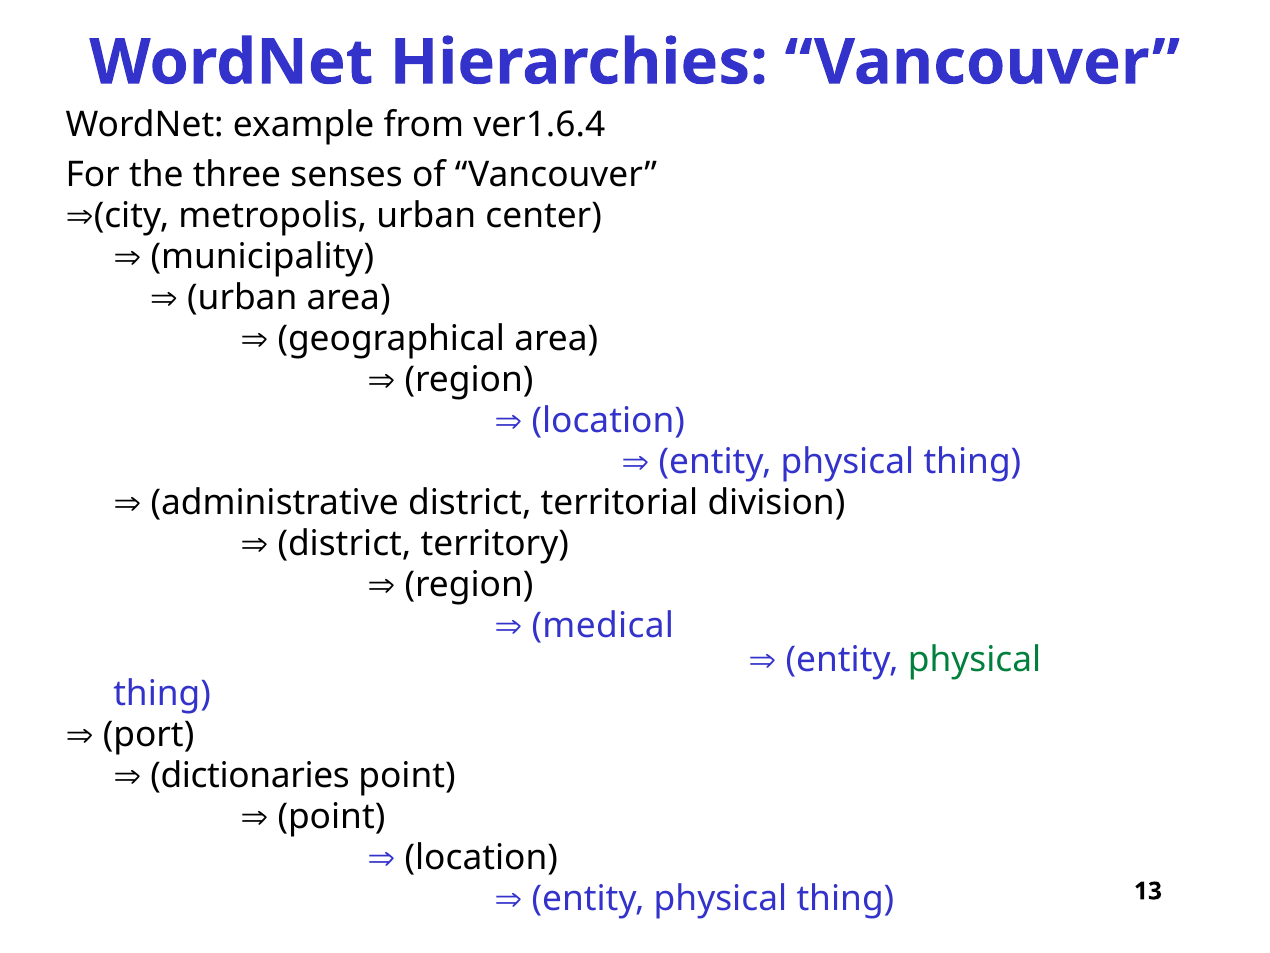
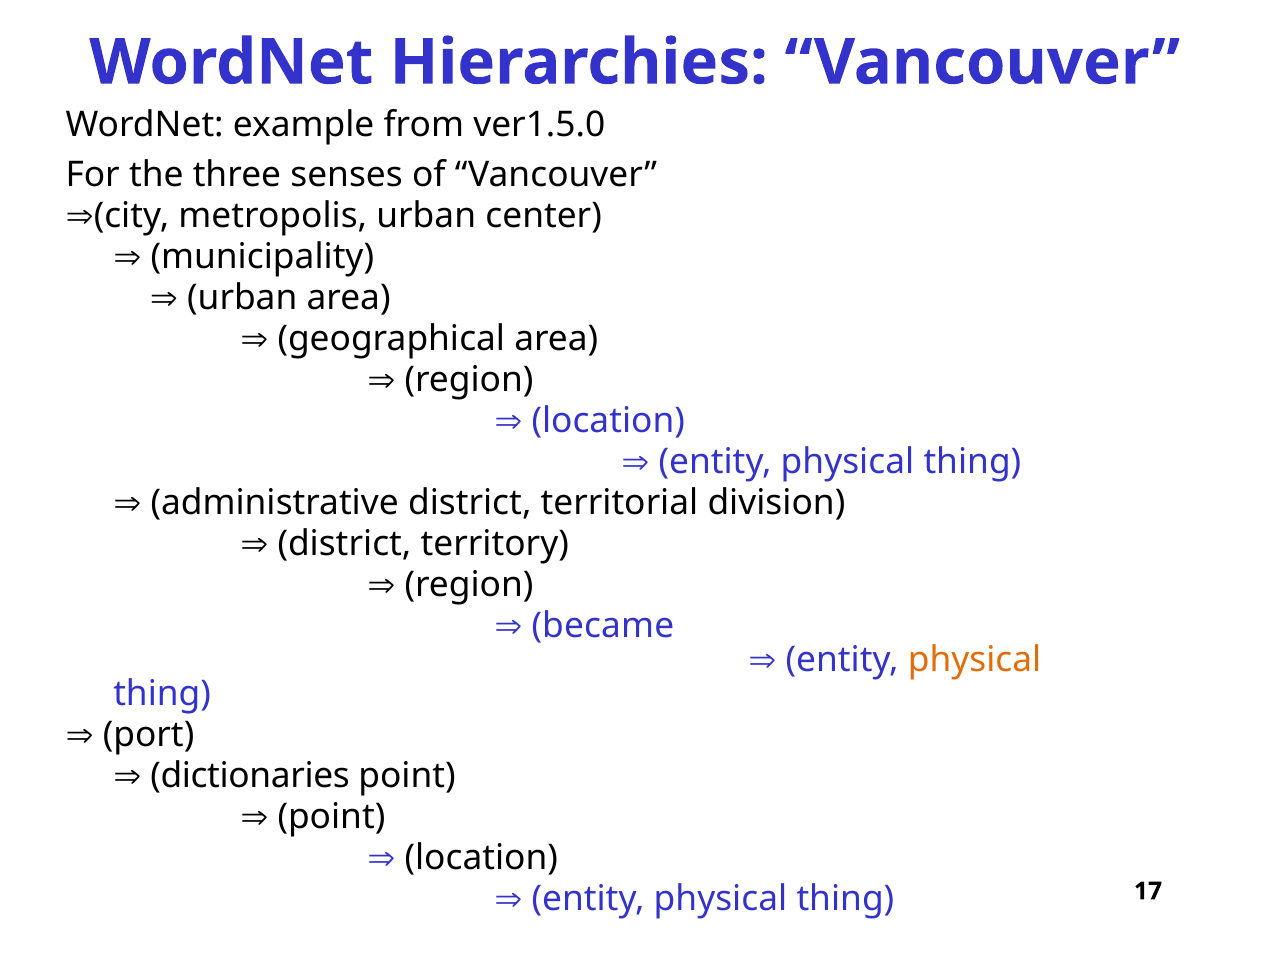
ver1.6.4: ver1.6.4 -> ver1.5.0 (539, 125)
medical: medical -> became (603, 625)
physical colour: green -> orange (975, 659)
13: 13 -> 17 (1148, 891)
